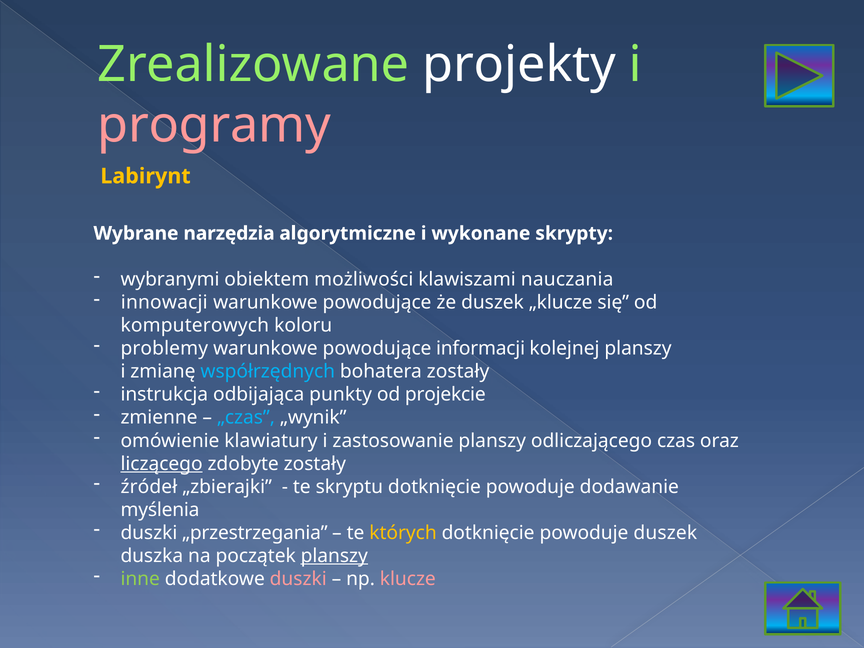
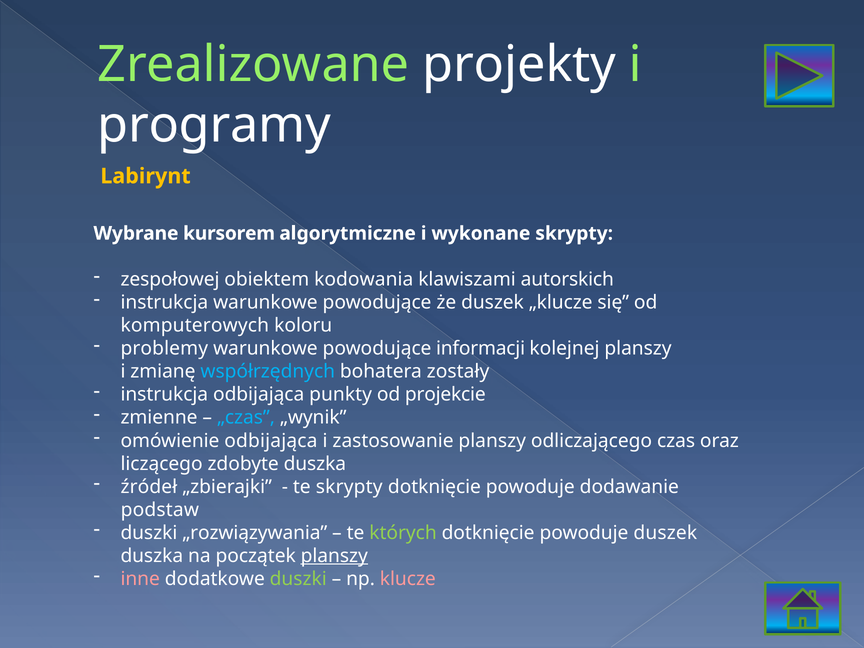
programy colour: pink -> white (214, 125)
narzędzia: narzędzia -> kursorem (229, 233)
wybranymi: wybranymi -> zespołowej (170, 279)
możliwości: możliwości -> kodowania (364, 279)
nauczania: nauczania -> autorskich (567, 279)
innowacji: innowacji -> instrukcja (164, 302)
omówienie klawiatury: klawiatury -> odbijająca (271, 441)
liczącego underline: present -> none (162, 464)
zdobyte zostały: zostały -> duszka (315, 464)
te skryptu: skryptu -> skrypty (349, 487)
myślenia: myślenia -> podstaw (160, 510)
„przestrzegania: „przestrzegania -> „rozwiązywania (255, 533)
których colour: yellow -> light green (403, 533)
inne colour: light green -> pink (140, 579)
duszki colour: pink -> light green (298, 579)
